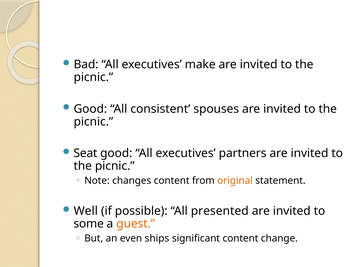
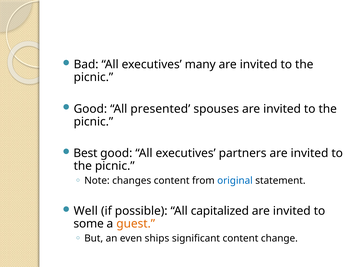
make: make -> many (200, 64)
consistent: consistent -> presented (160, 109)
Seat: Seat -> Best (85, 153)
original colour: orange -> blue (235, 181)
presented: presented -> capitalized (220, 211)
